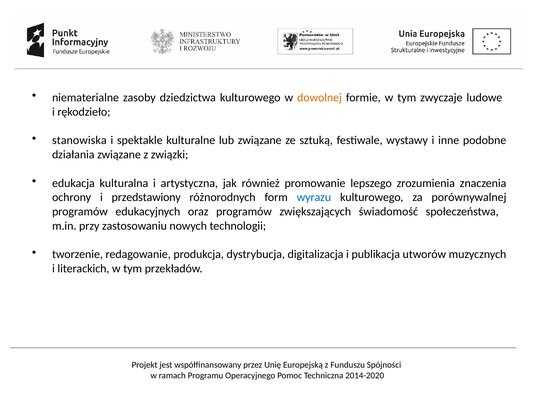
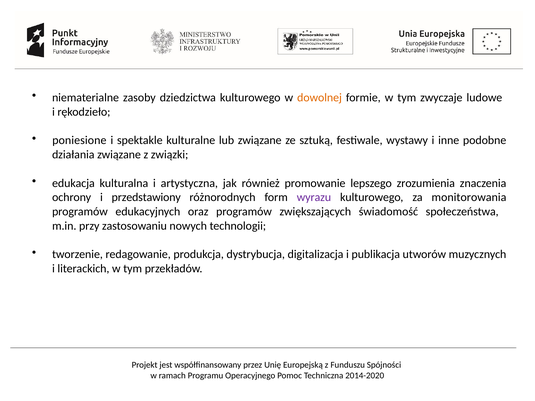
stanowiska: stanowiska -> poniesione (79, 140)
wyrazu colour: blue -> purple (314, 198)
porównywalnej: porównywalnej -> monitorowania (469, 198)
